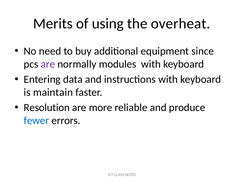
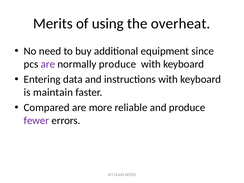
normally modules: modules -> produce (118, 64)
Resolution: Resolution -> Compared (47, 108)
fewer colour: blue -> purple (36, 121)
